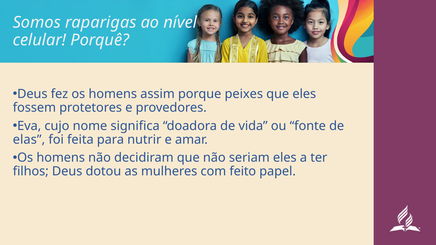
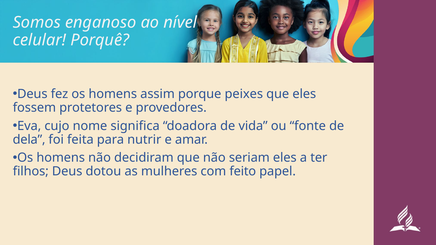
raparigas: raparigas -> enganoso (101, 23)
elas: elas -> dela (29, 140)
